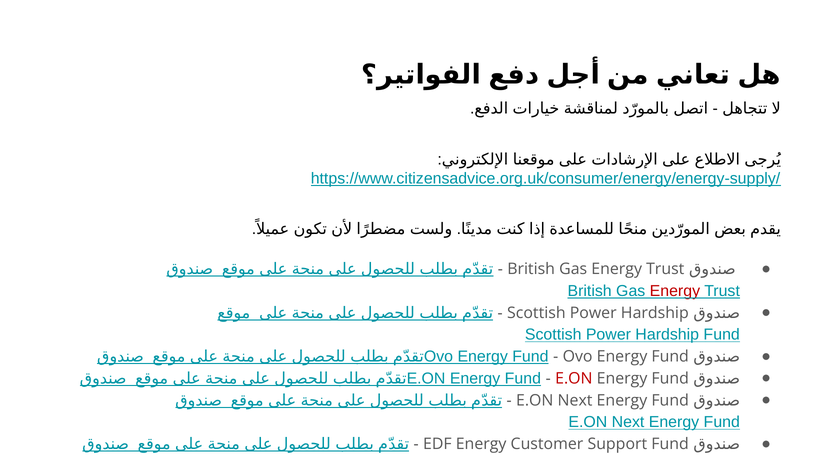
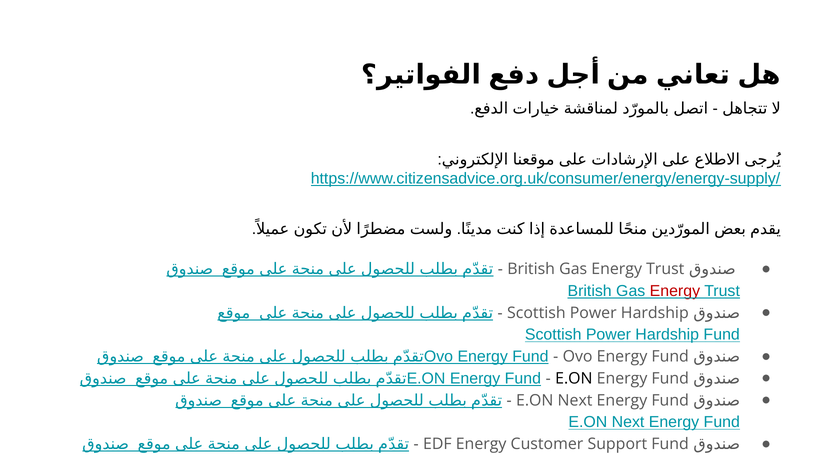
E.ON colour: red -> black (574, 379)
